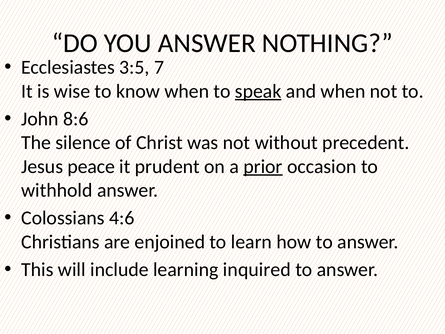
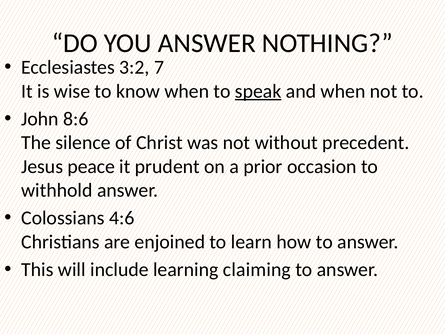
3:5: 3:5 -> 3:2 (134, 67)
prior underline: present -> none (263, 166)
inquired: inquired -> claiming (257, 269)
